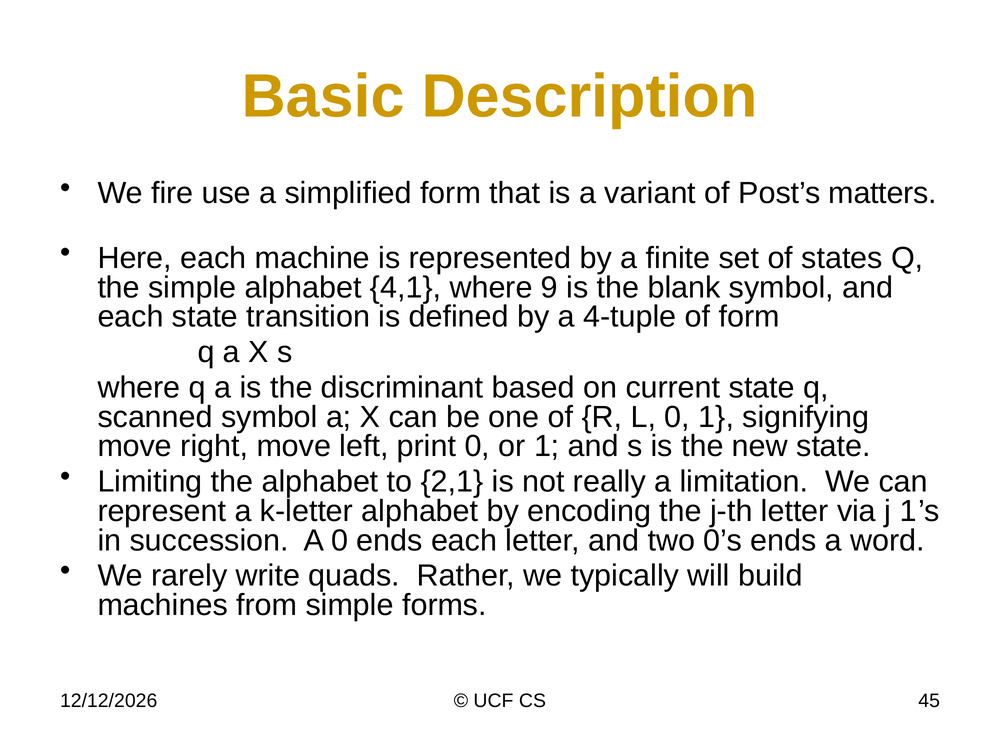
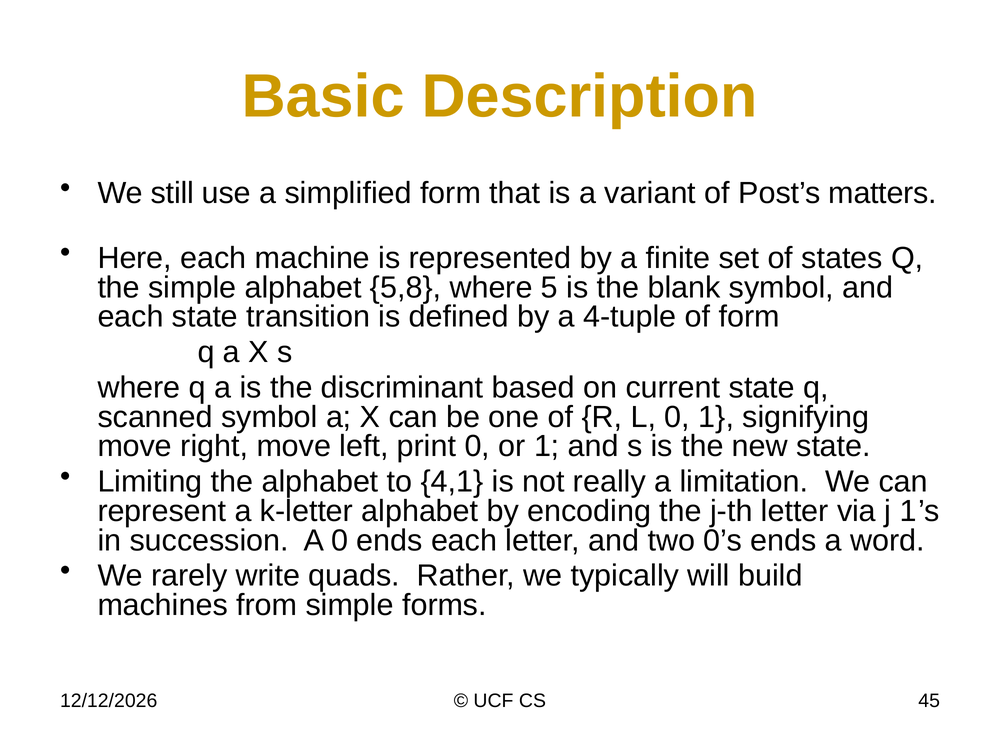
fire: fire -> still (172, 193)
4,1: 4,1 -> 5,8 (406, 287)
9: 9 -> 5 (549, 287)
2,1: 2,1 -> 4,1 (452, 482)
